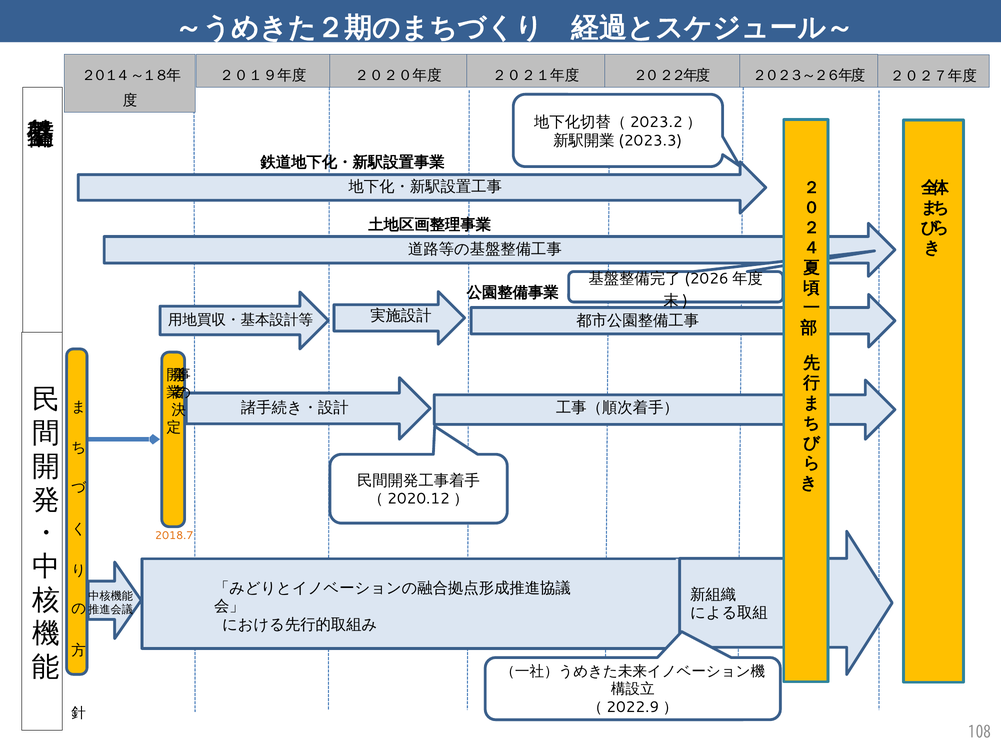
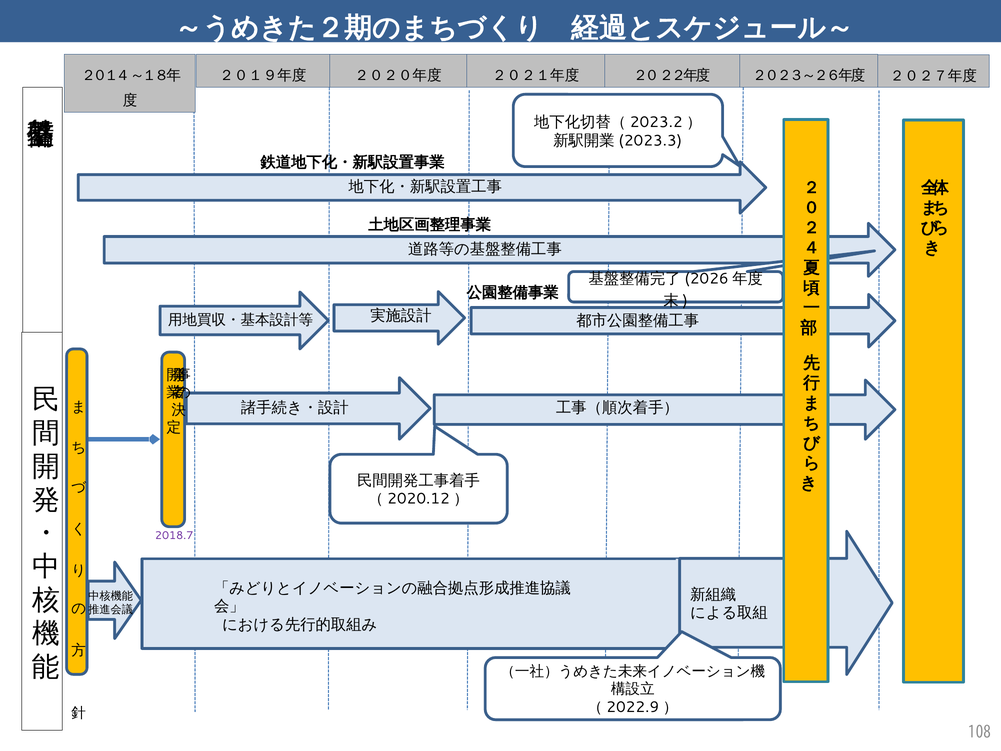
2018.7 colour: orange -> purple (174, 535)
